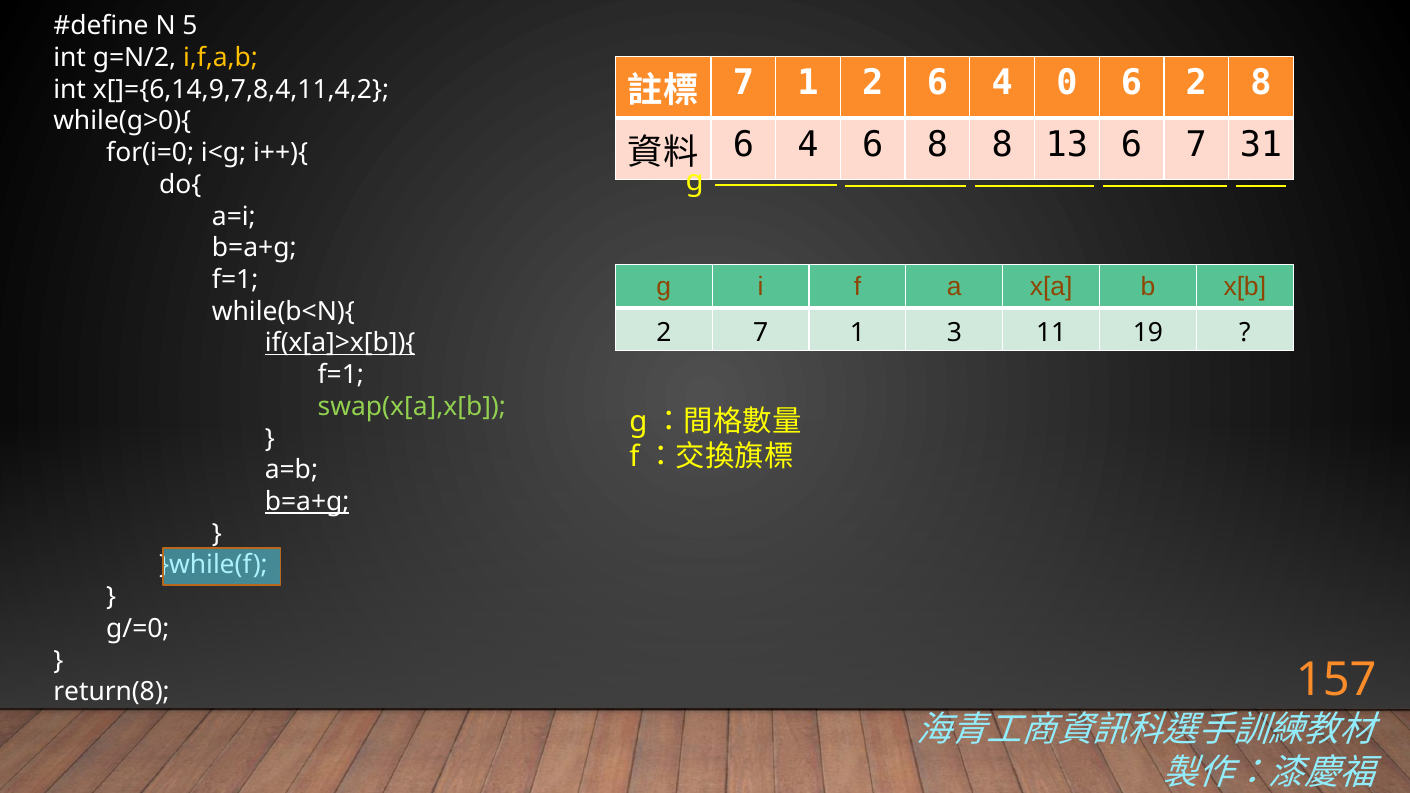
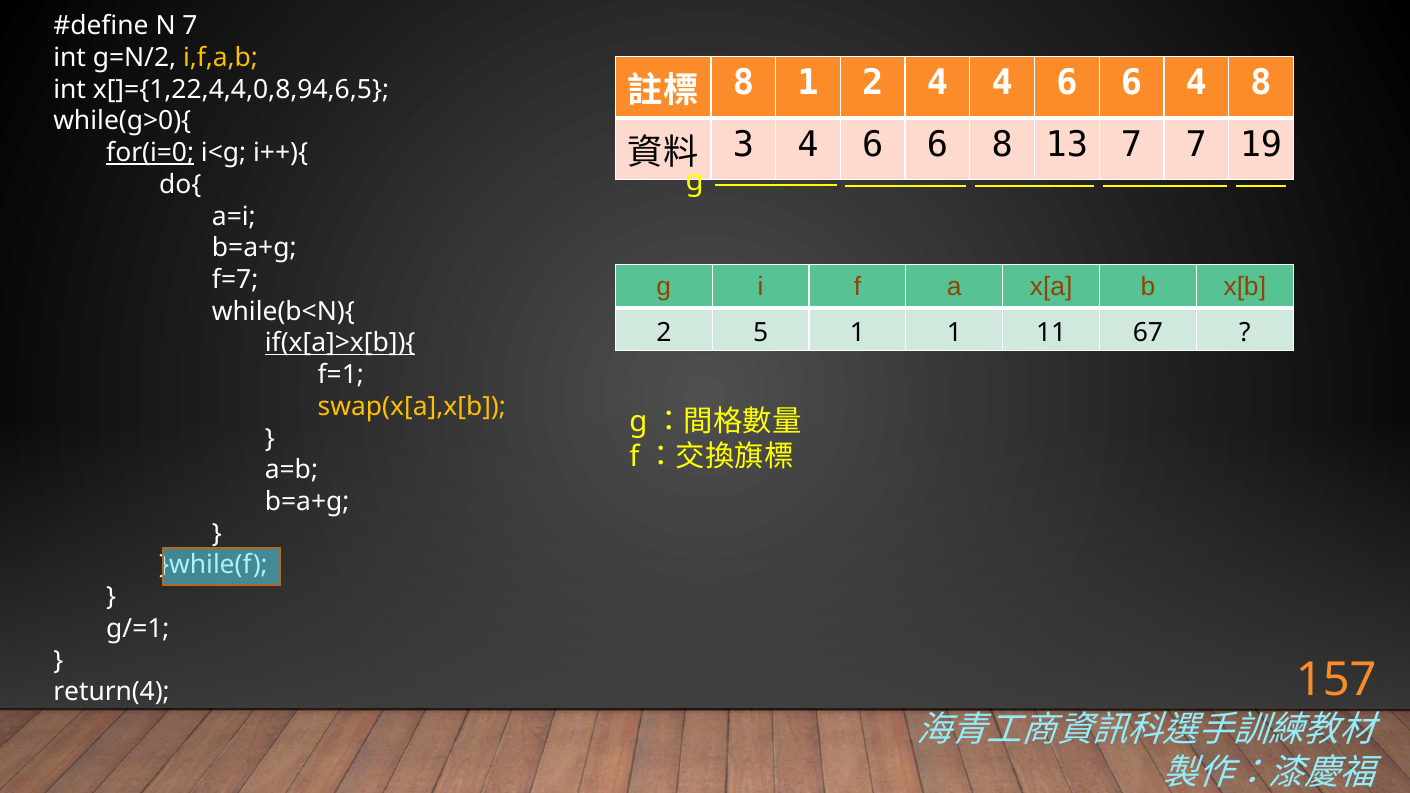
N 5: 5 -> 7 (190, 26)
7: 7 -> 8 (743, 83)
2 6: 6 -> 4 (937, 83)
0: 0 -> 6 (1067, 83)
6 2: 2 -> 4 (1196, 83)
x[]={6,14,9,7,8,4,11,4,2: x[]={6,14,9,7,8,4,11,4,2 -> x[]={1,22,4,4,0,8,94,6,5 (241, 89)
6: 6 -> 3 (743, 145)
8: 8 -> 6 (937, 145)
13 6: 6 -> 7 (1132, 145)
31: 31 -> 19 (1261, 145)
for(i=0 underline: none -> present (150, 153)
f=1: f=1 -> f=7 (235, 280)
2 7: 7 -> 5 (761, 332)
1 3: 3 -> 1 (954, 332)
19: 19 -> 67 (1148, 332)
swap(x[a],x[b colour: light green -> yellow (412, 407)
b=a+g underline: present -> none (307, 502)
g/=0: g/=0 -> g/=1 (138, 629)
return(8: return(8 -> return(4 (112, 692)
